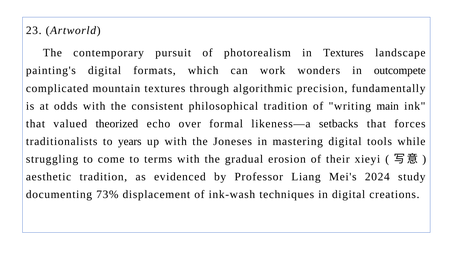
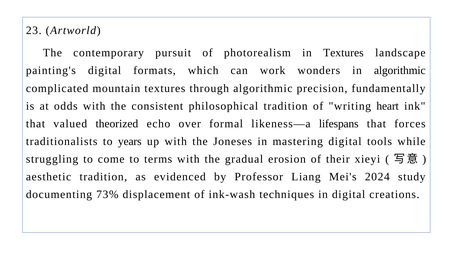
in outcompete: outcompete -> algorithmic (400, 71)
main: main -> heart (388, 106)
setbacks: setbacks -> lifespans (339, 124)
